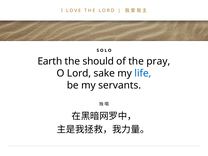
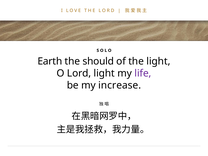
the pray: pray -> light (158, 61)
Lord sake: sake -> light (104, 73)
life colour: blue -> purple (143, 73)
servants: servants -> increase (120, 85)
